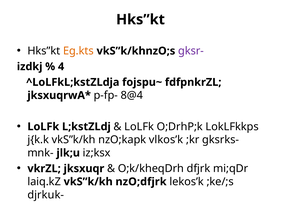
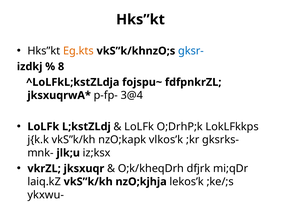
gksr- colour: purple -> blue (191, 51)
4: 4 -> 8 (61, 66)
8@4: 8@4 -> 3@4 (132, 95)
nzO;dfjrk: nzO;dfjrk -> nzO;kjhja (141, 181)
djrkuk-: djrkuk- -> ykxwu- (46, 195)
